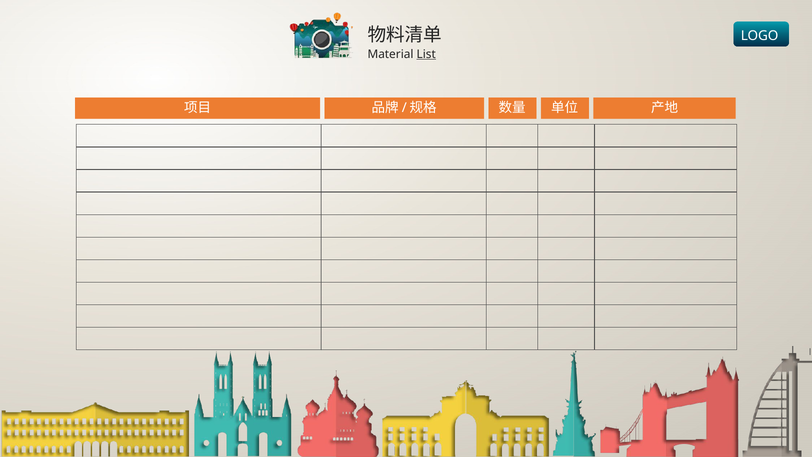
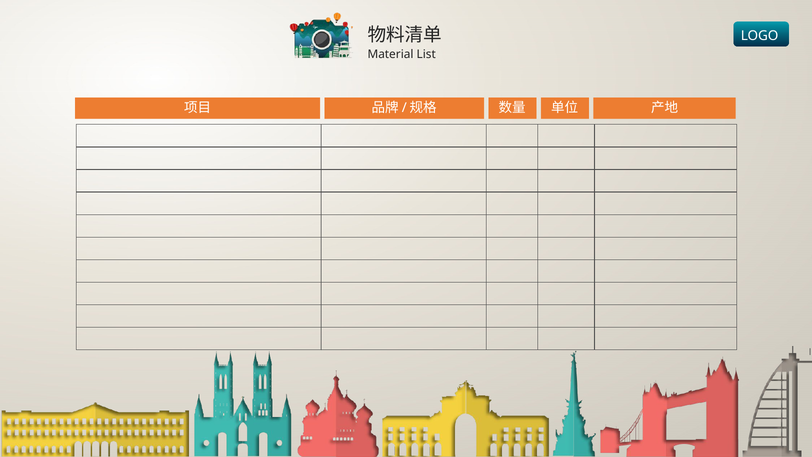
List underline: present -> none (426, 54)
